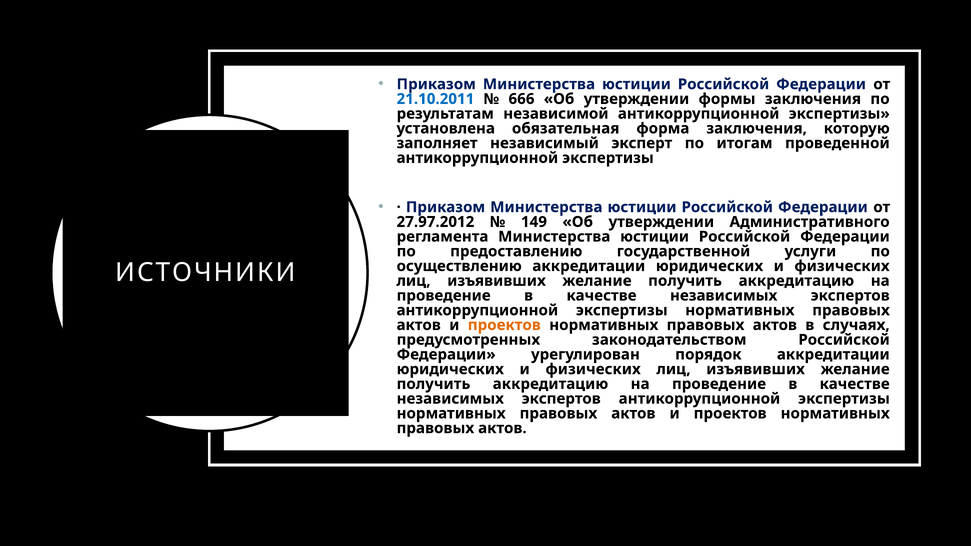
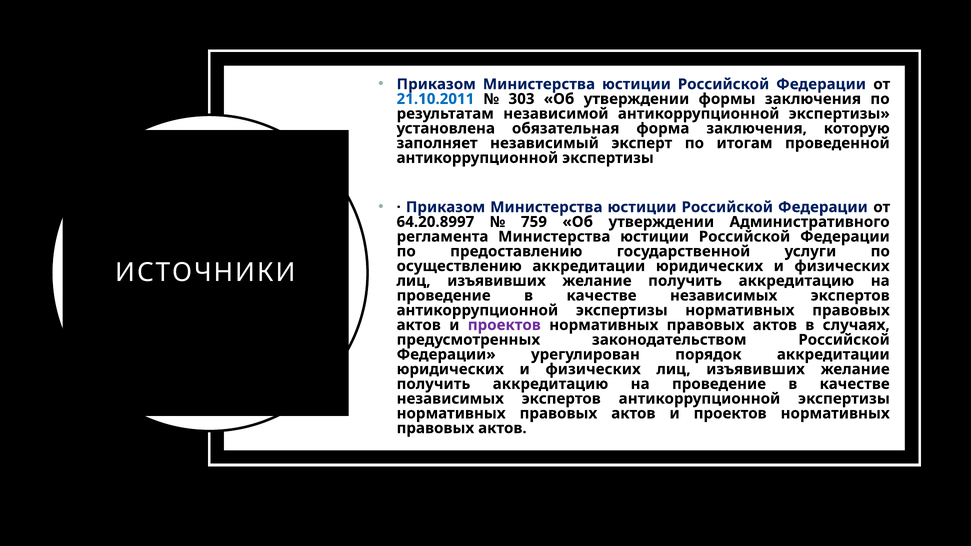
666: 666 -> 303 (522, 99)
27.97.2012: 27.97.2012 -> 64.20.8997 (435, 222)
149: 149 -> 759 (534, 222)
проектов colour: orange -> purple (504, 325)
